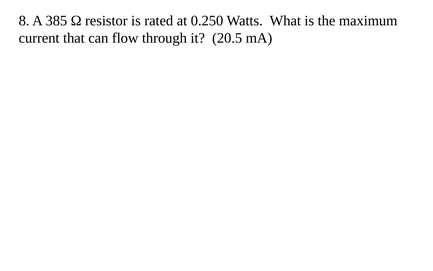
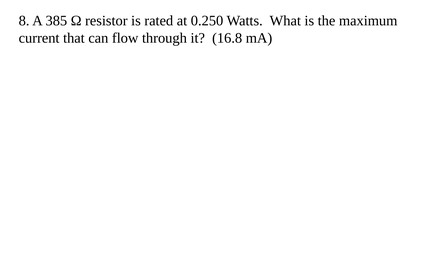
20.5: 20.5 -> 16.8 (227, 38)
